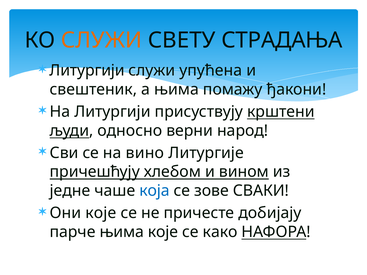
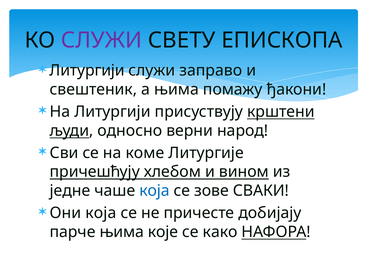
СЛУЖИ colour: orange -> purple (102, 40)
СТРАДАЊА: СТРАДАЊА -> ЕПИСКОПА (282, 40)
упућена: упућена -> заправо (211, 71)
вино: вино -> коме (145, 153)
Они које: које -> која (101, 213)
